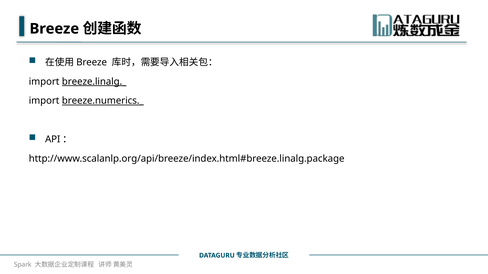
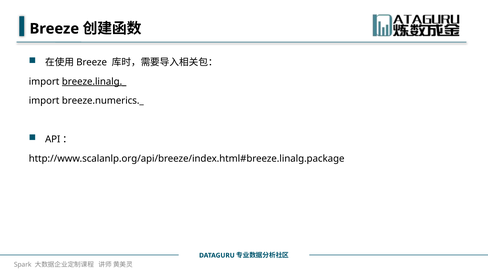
breeze.numerics._ underline: present -> none (103, 101)
